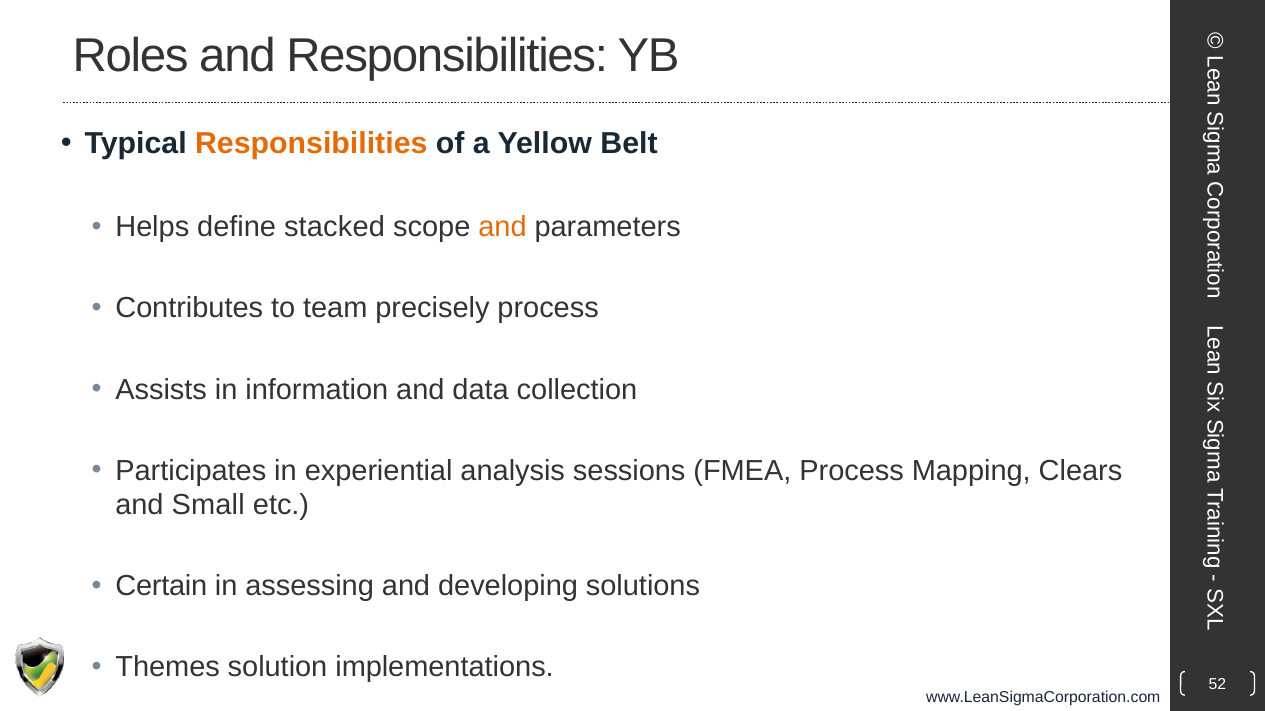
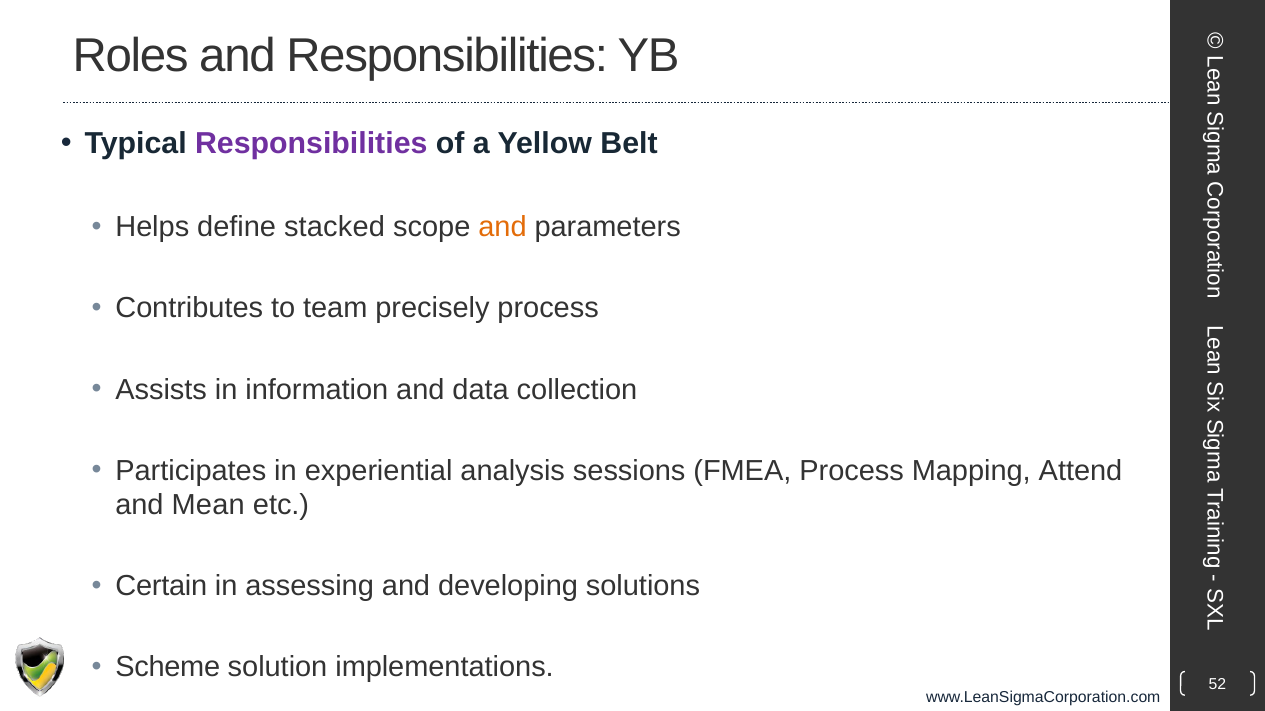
Responsibilities colour: orange -> purple (311, 144)
Clears: Clears -> Attend (1081, 471)
Small: Small -> Mean (208, 506)
Themes: Themes -> Scheme (168, 668)
